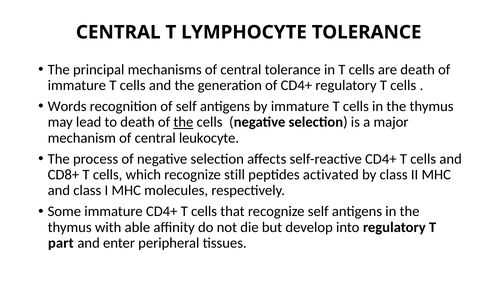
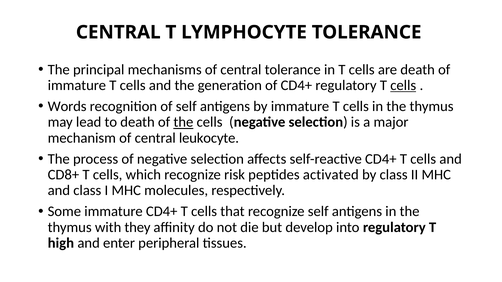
cells underline: none -> present (403, 85)
still: still -> risk (235, 175)
able: able -> they (137, 227)
part: part -> high (61, 243)
